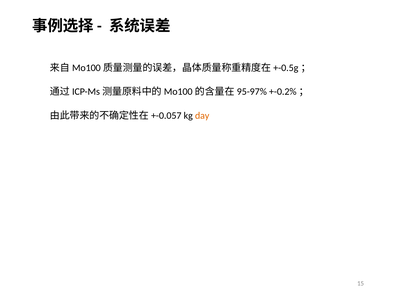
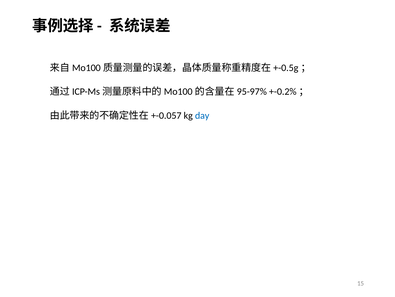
day colour: orange -> blue (202, 115)
